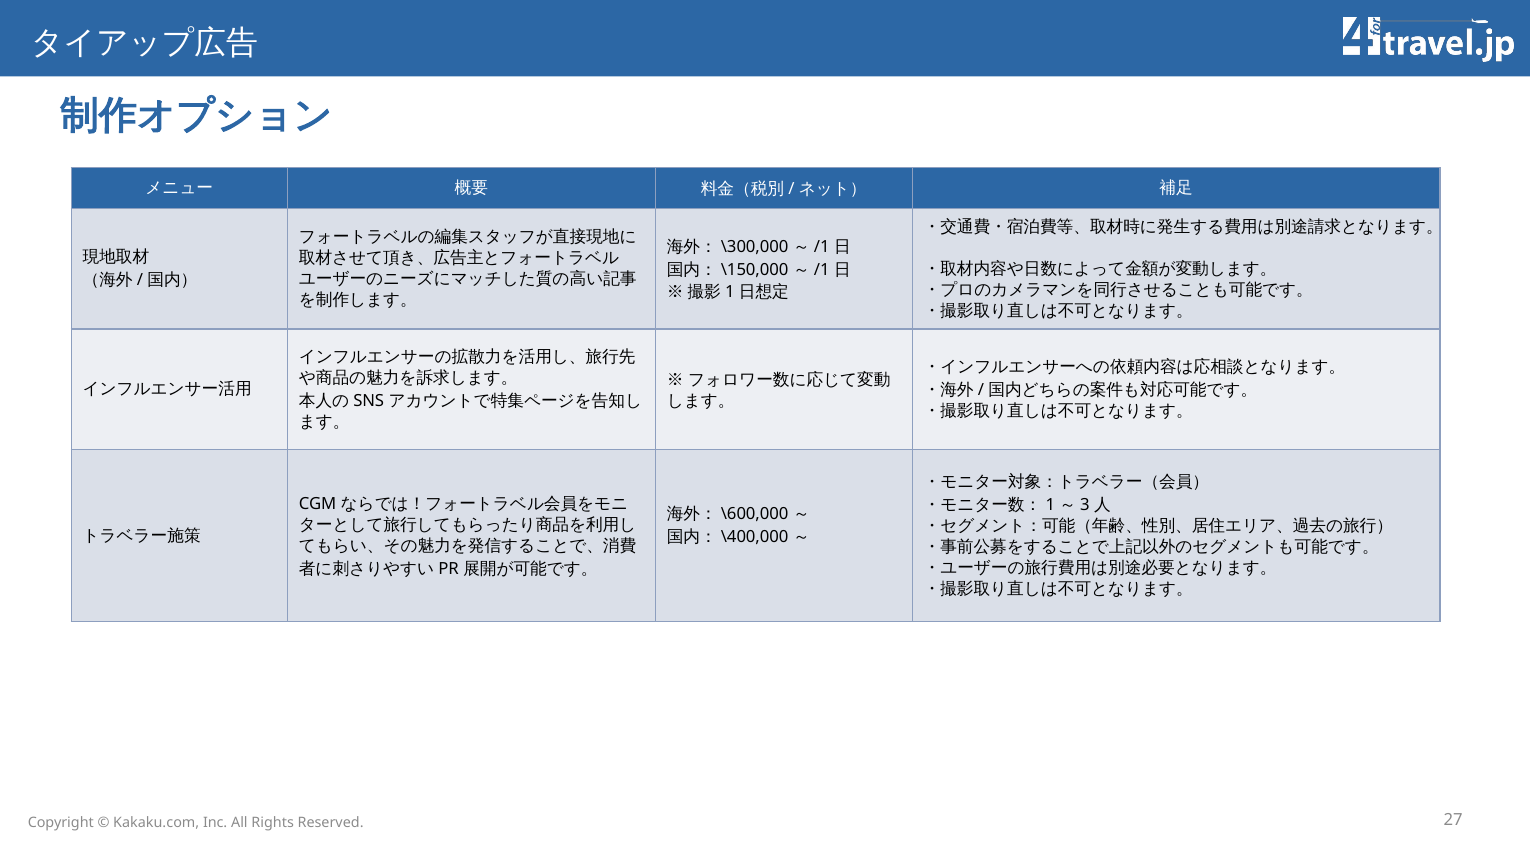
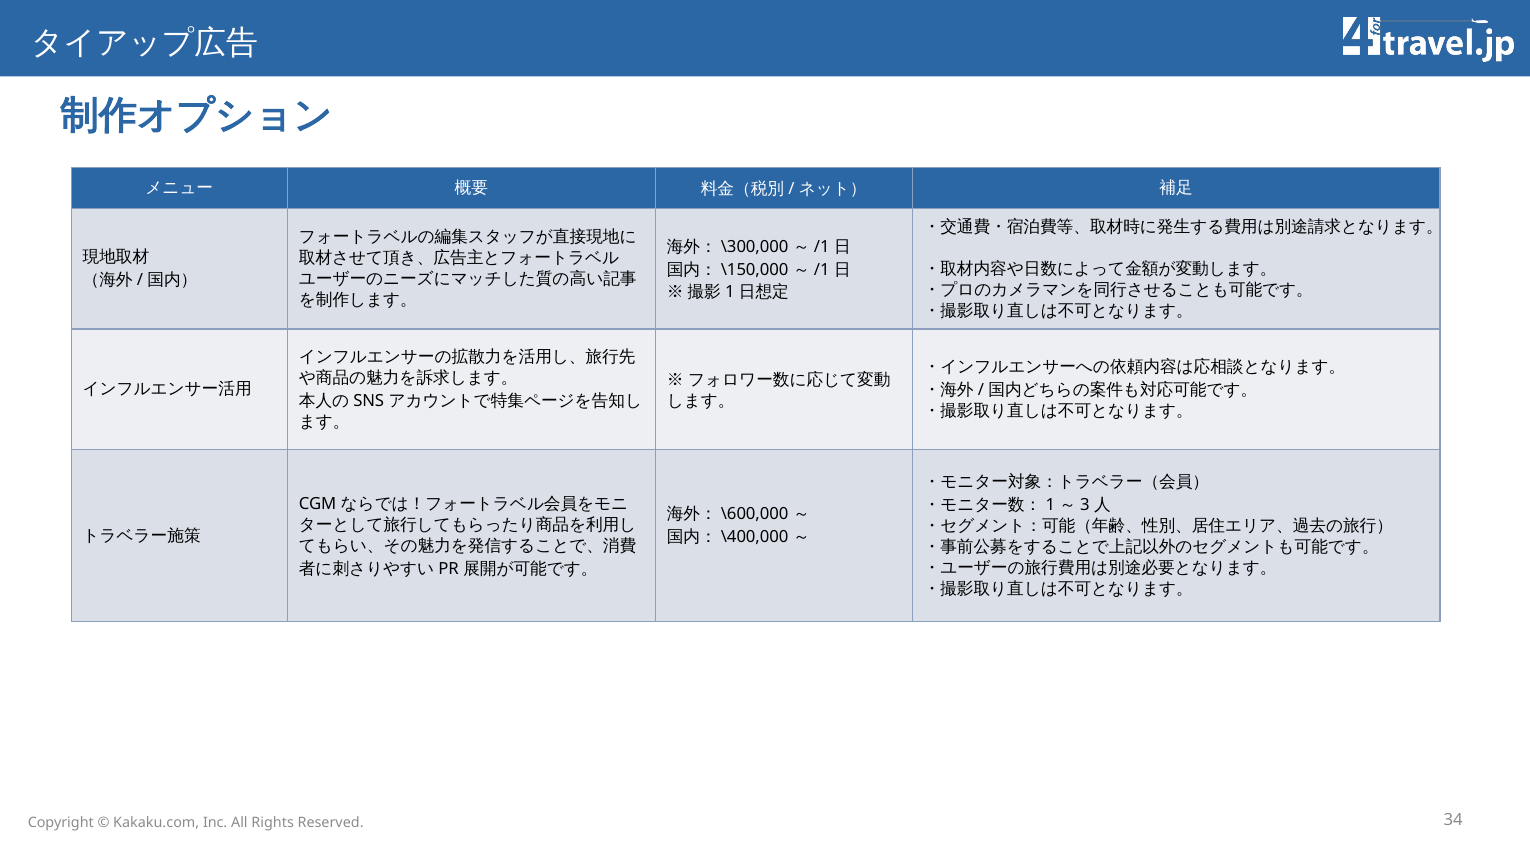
27: 27 -> 34 (1453, 820)
